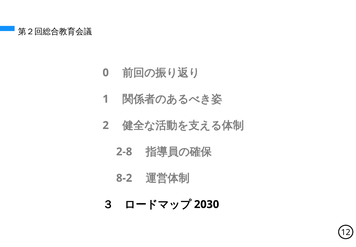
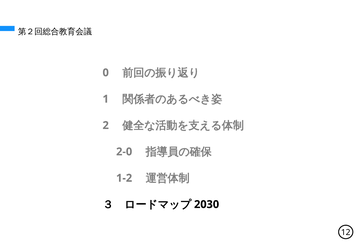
2-8: 2-8 -> 2-0 (124, 151)
8-2: 8-2 -> 1-2 (124, 178)
